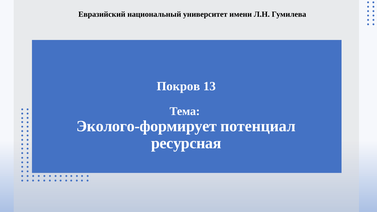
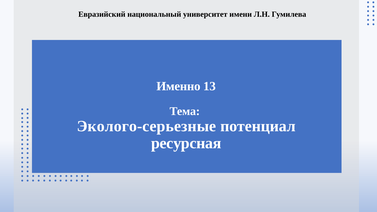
Покров: Покров -> Именно (178, 86)
Эколого-формирует: Эколого-формирует -> Эколого-серьезные (146, 126)
